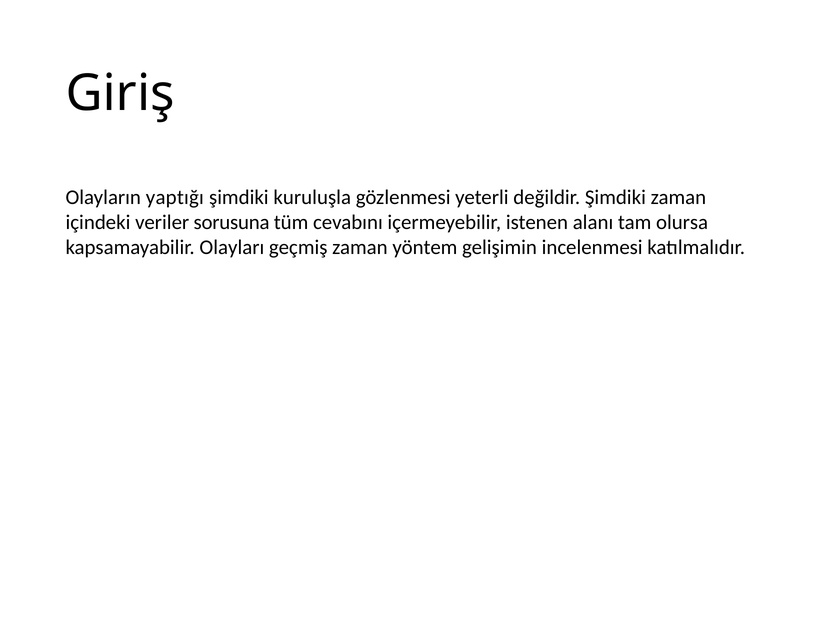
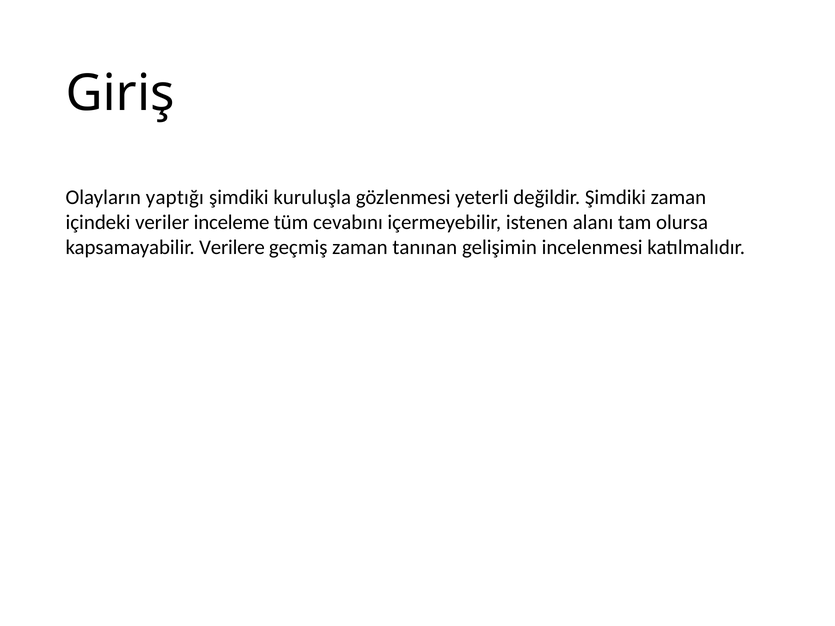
sorusuna: sorusuna -> inceleme (232, 222)
Olayları: Olayları -> Verilere (232, 247)
yöntem: yöntem -> tanınan (425, 247)
